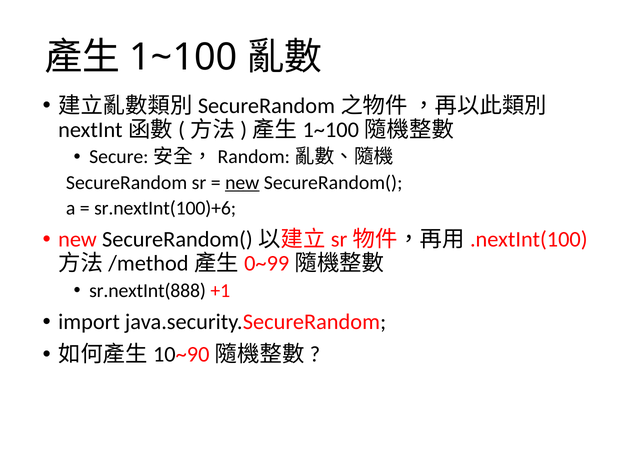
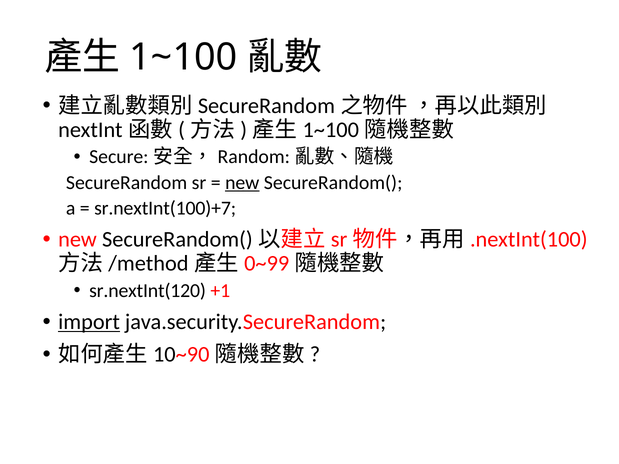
sr.nextInt(100)+6: sr.nextInt(100)+6 -> sr.nextInt(100)+7 (165, 208)
sr.nextInt(888: sr.nextInt(888 -> sr.nextInt(120 (148, 291)
import underline: none -> present (89, 322)
